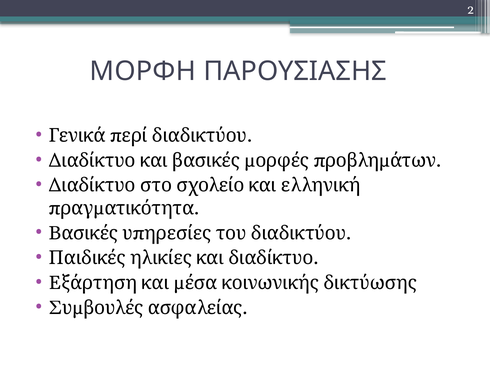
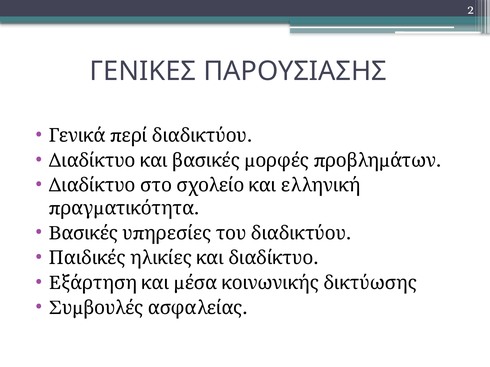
ΜΟΡΦΗ: ΜΟΡΦΗ -> ΓΕΝΙΚΕΣ (143, 71)
